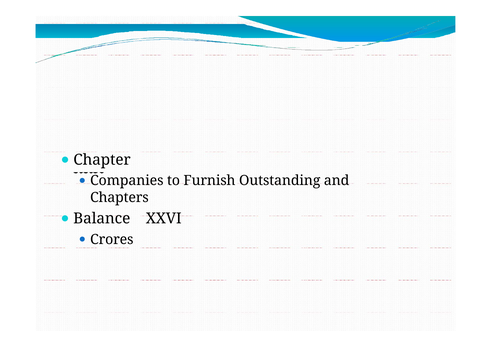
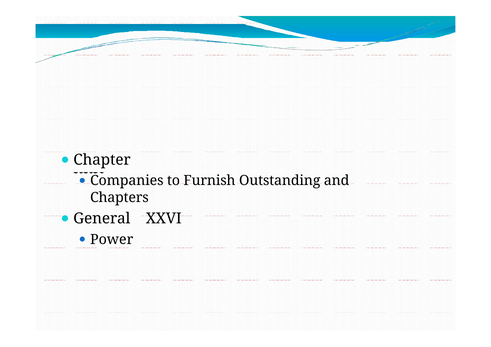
Balance: Balance -> General (102, 219)
Crores: Crores -> Power (112, 239)
